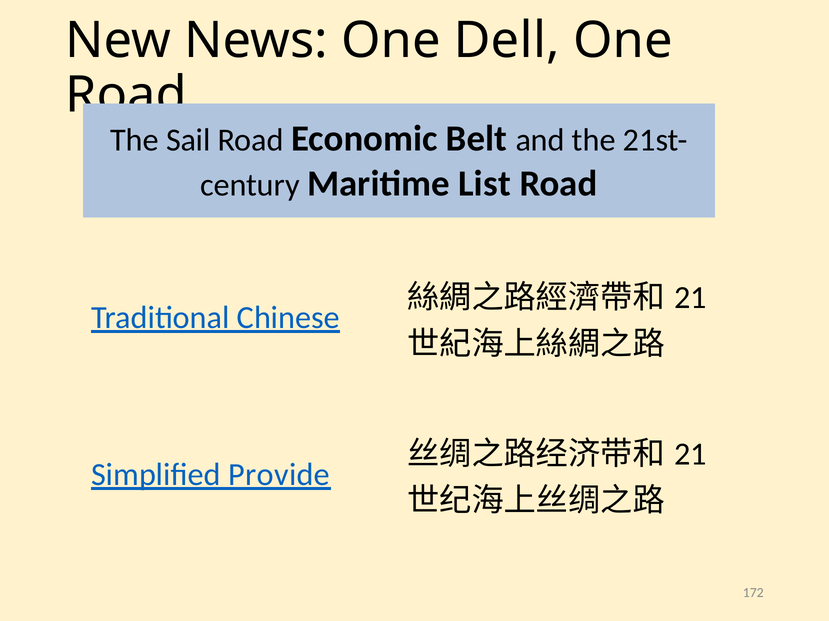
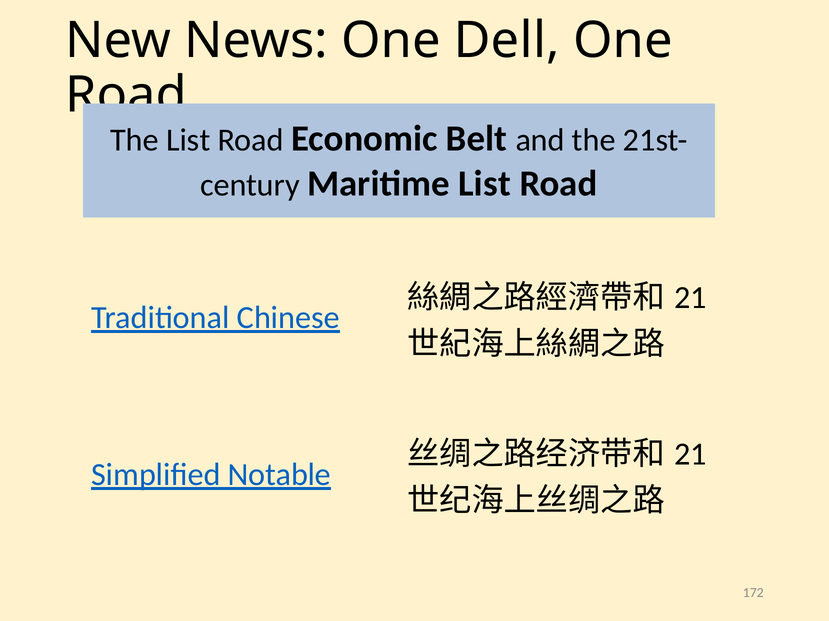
The Sail: Sail -> List (188, 140)
Provide: Provide -> Notable (279, 475)
